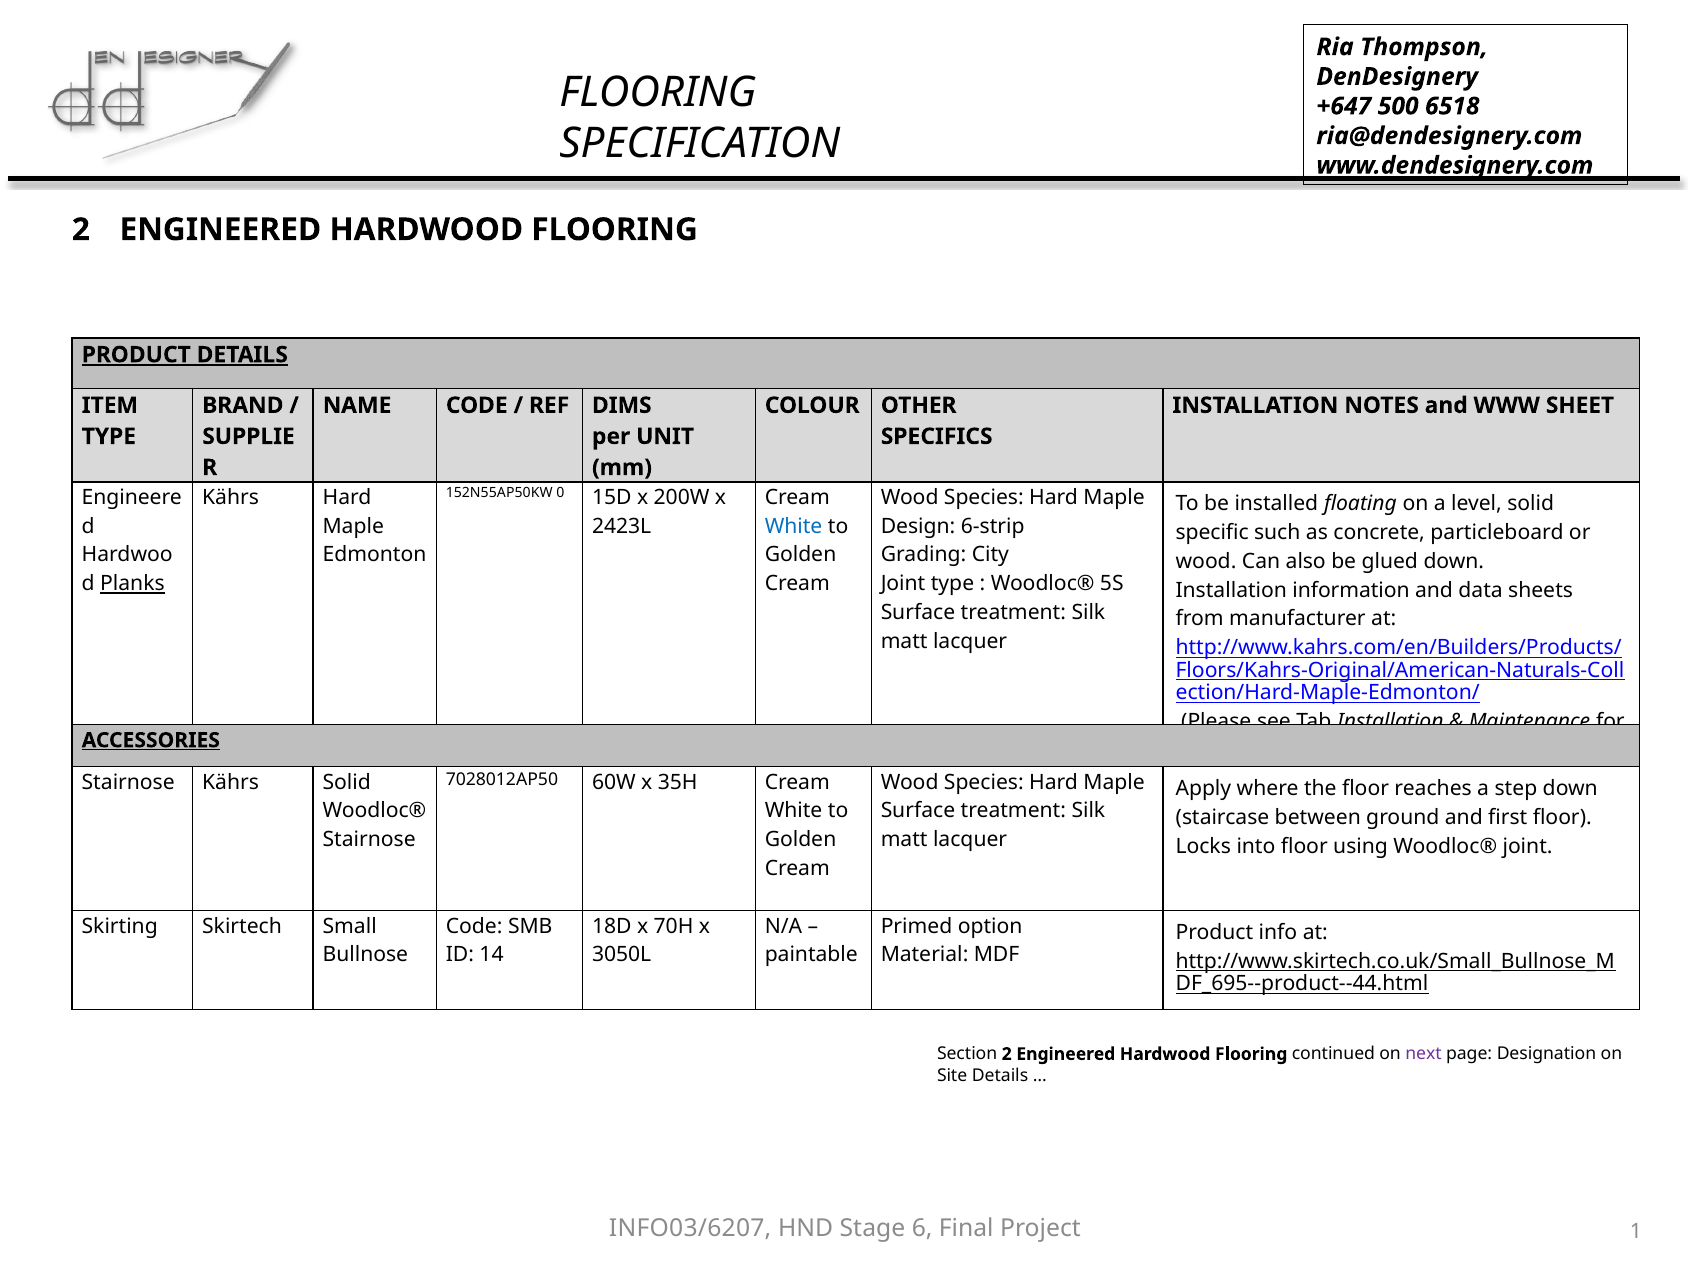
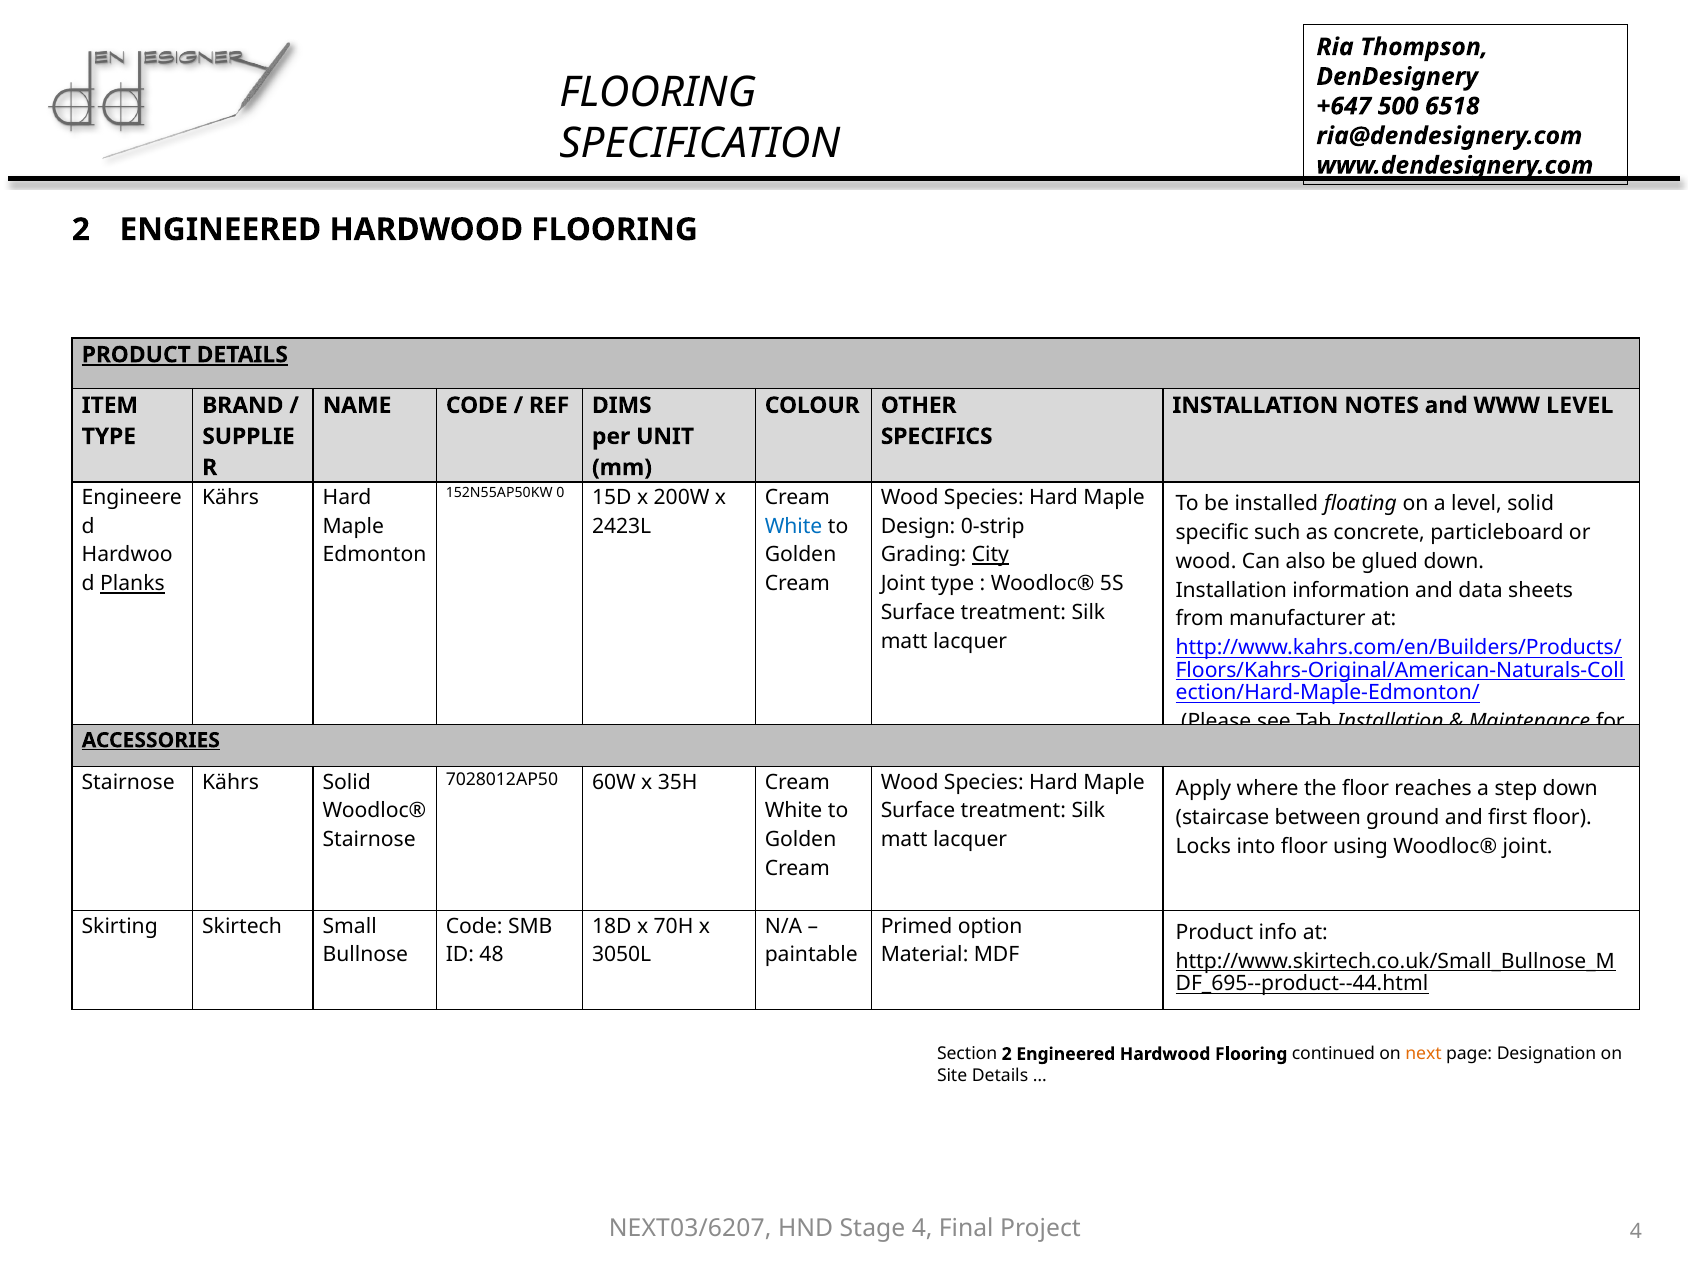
WWW SHEET: SHEET -> LEVEL (1580, 406)
6-strip: 6-strip -> 0-strip (993, 526)
City underline: none -> present (990, 555)
14: 14 -> 48 (492, 955)
next colour: purple -> orange (1424, 1055)
INFO03/6207: INFO03/6207 -> NEXT03/6207 (690, 1228)
Stage 6: 6 -> 4 (922, 1228)
Project 1: 1 -> 4 (1636, 1232)
